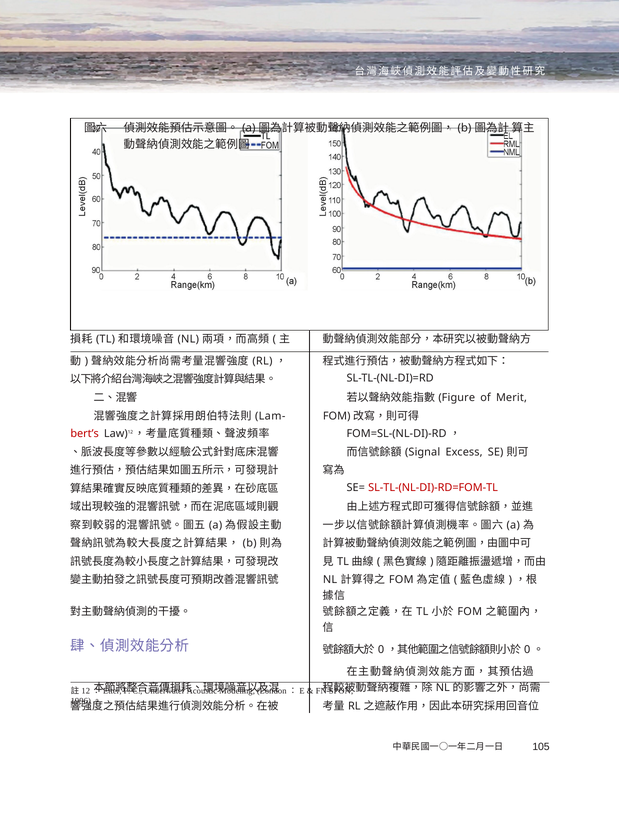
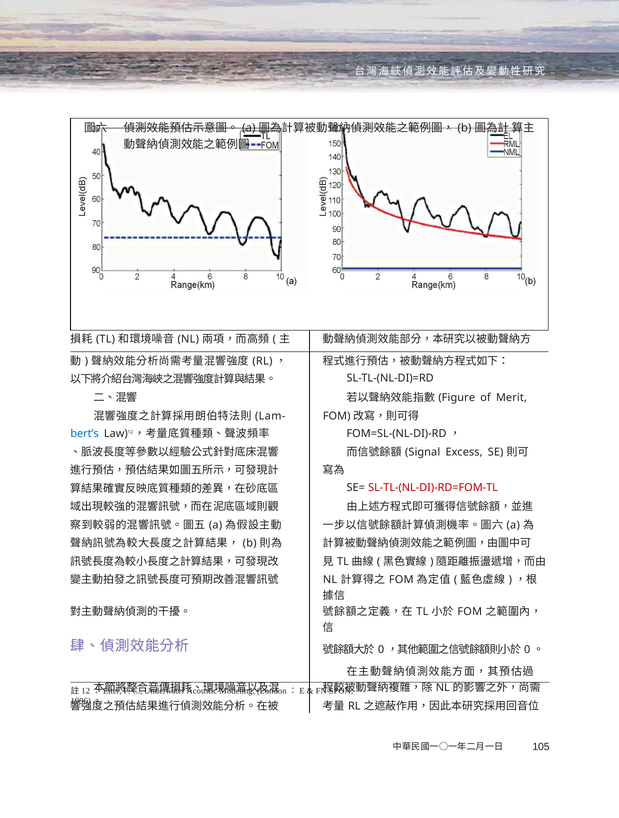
bert’s colour: red -> blue (85, 434)
